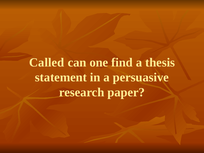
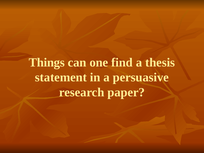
Called: Called -> Things (47, 62)
